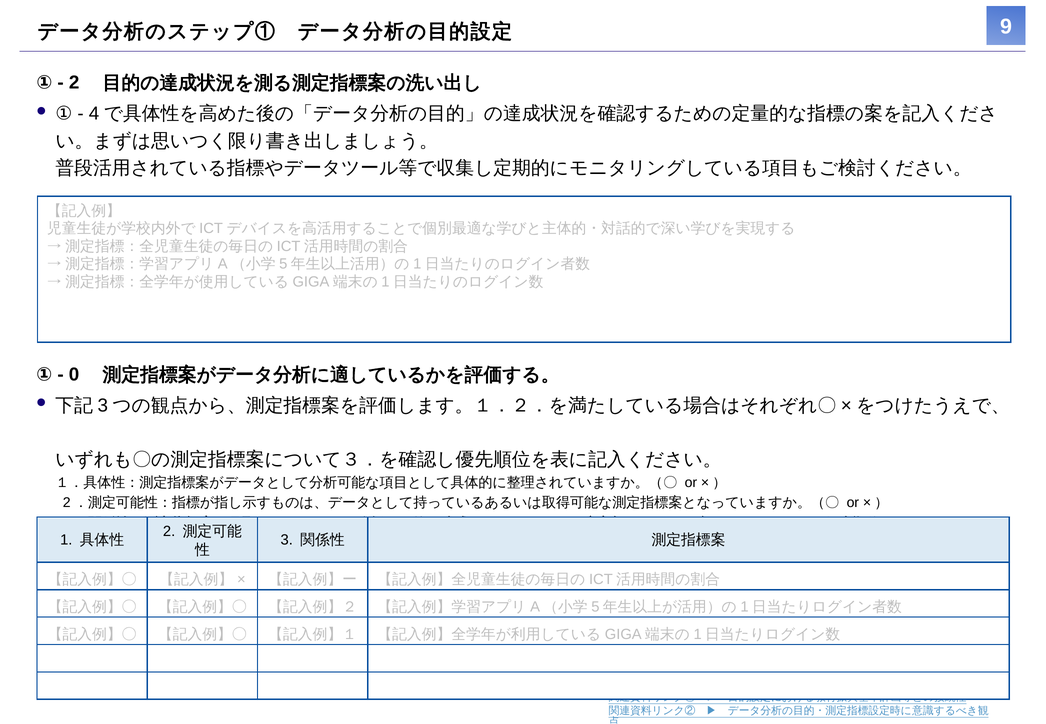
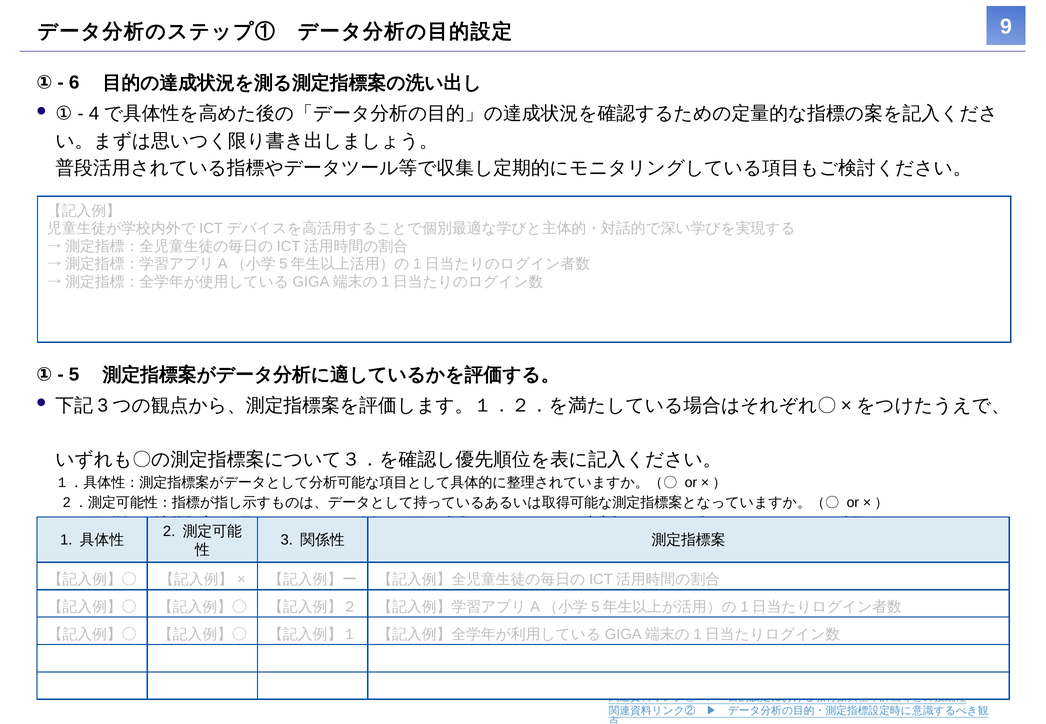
2: 2 -> 6 (74, 83)
0: 0 -> 5 (74, 375)
